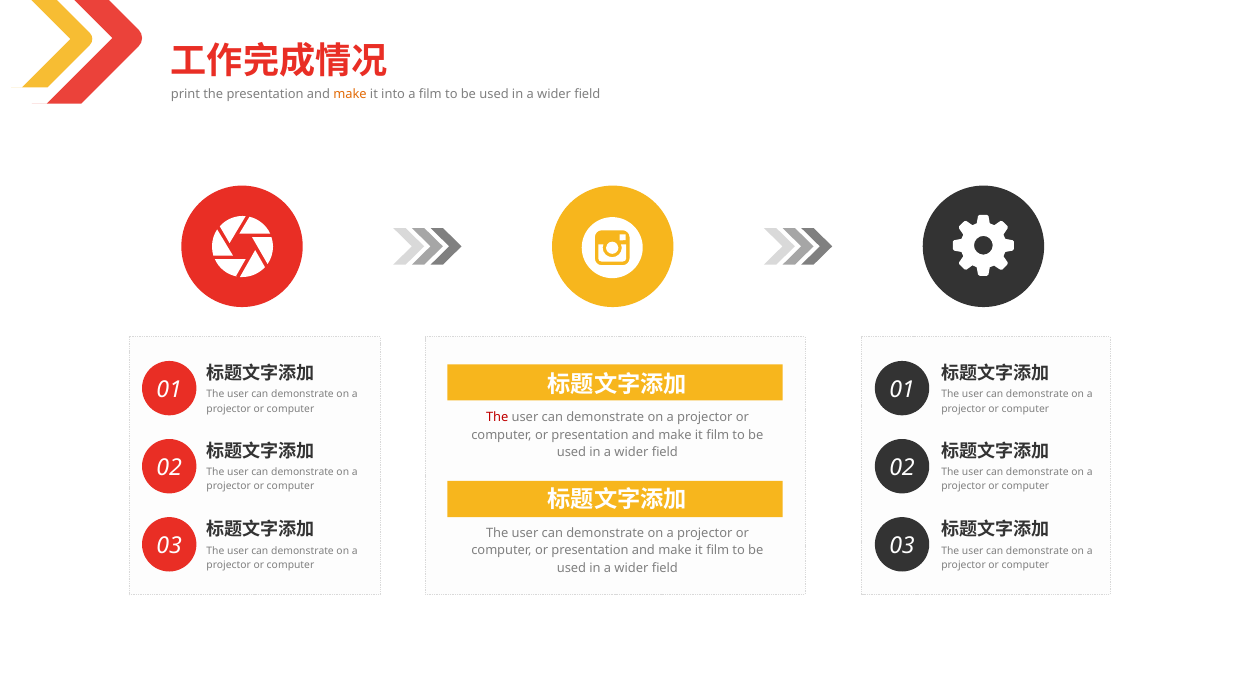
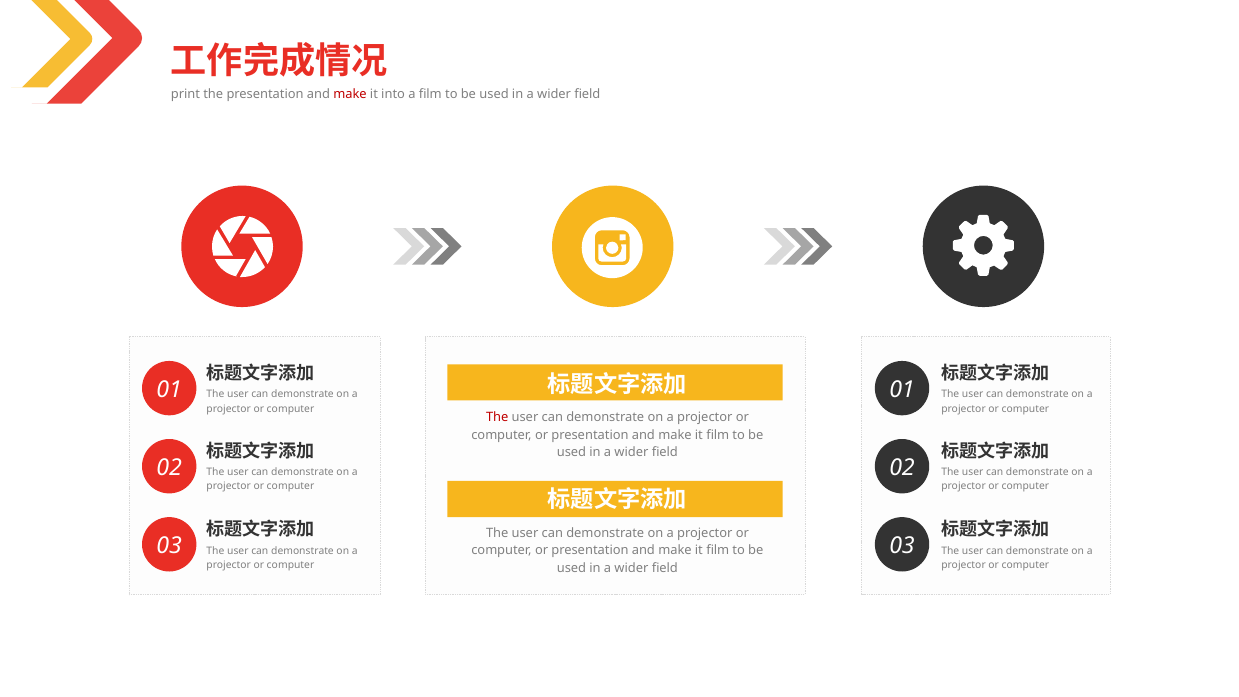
make colour: orange -> red (350, 94)
